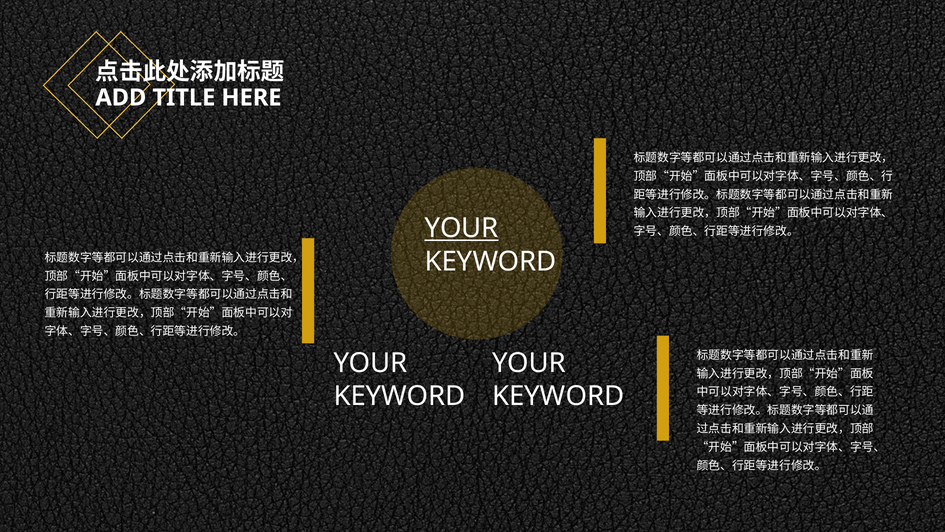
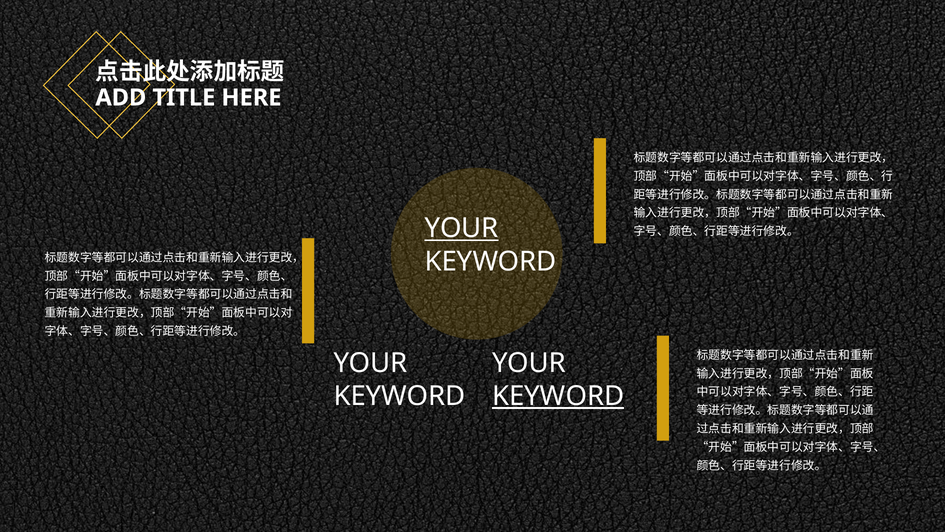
KEYWORD underline: none -> present (558, 396)
